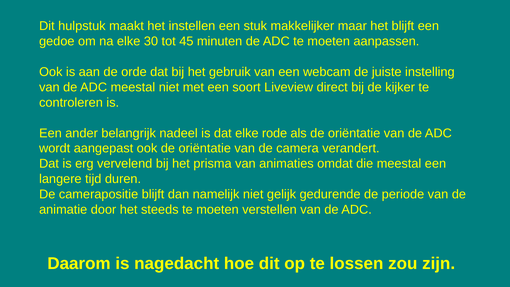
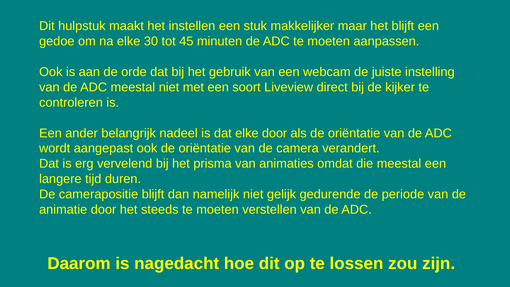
elke rode: rode -> door (275, 133)
